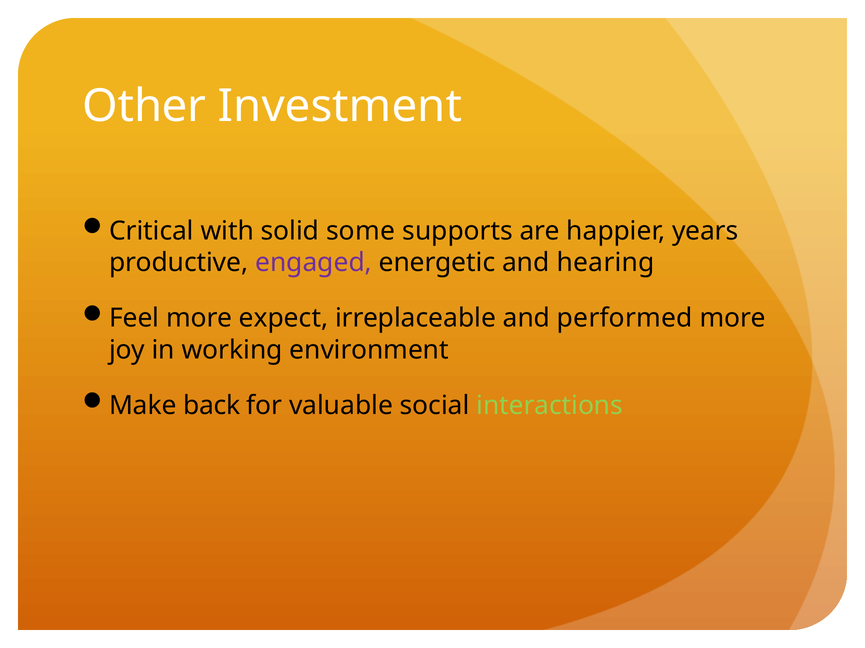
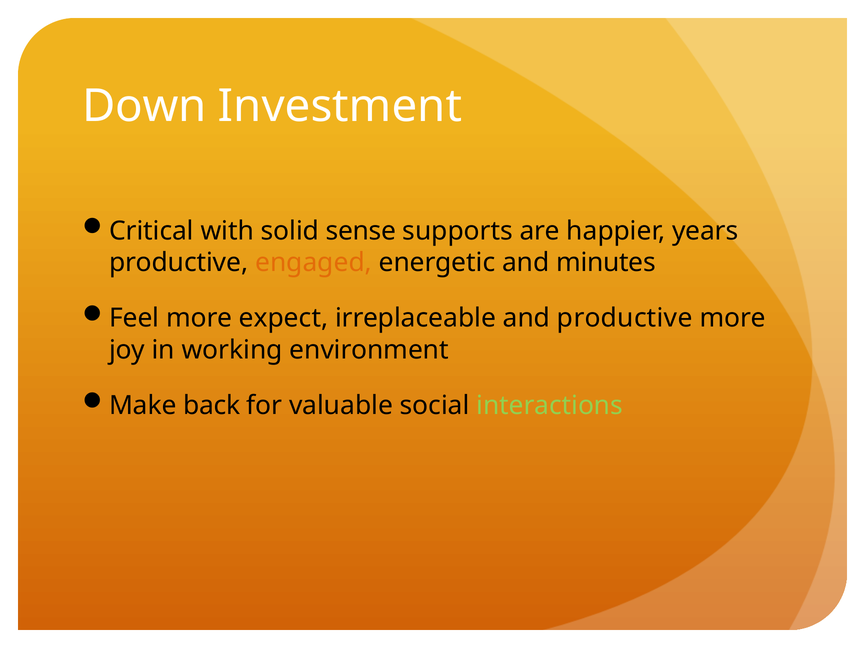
Other: Other -> Down (144, 106)
some: some -> sense (361, 231)
engaged colour: purple -> orange (314, 263)
hearing: hearing -> minutes (606, 263)
and performed: performed -> productive (625, 319)
